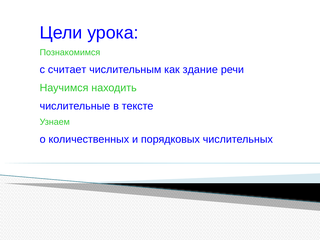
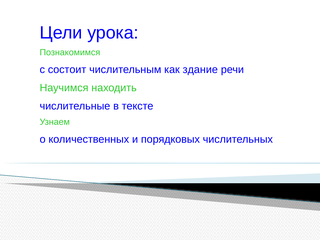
считает: считает -> состоит (67, 70)
